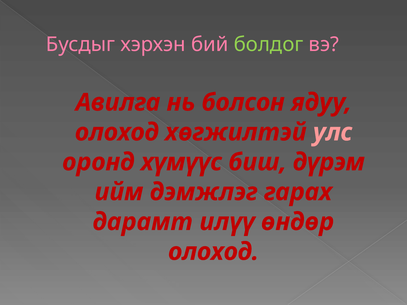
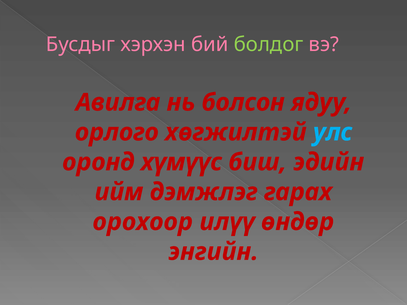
олоход: олоход -> орлого (117, 132)
улс colour: pink -> light blue (333, 132)
дүрэм: дүрэм -> эдийн (329, 162)
дарамт: дарамт -> орохоор (143, 222)
олоход: олоход -> энгийн (213, 252)
